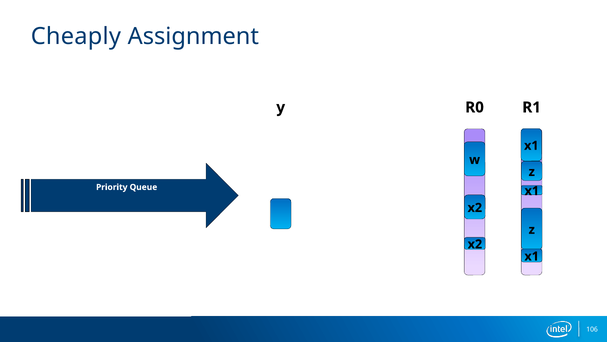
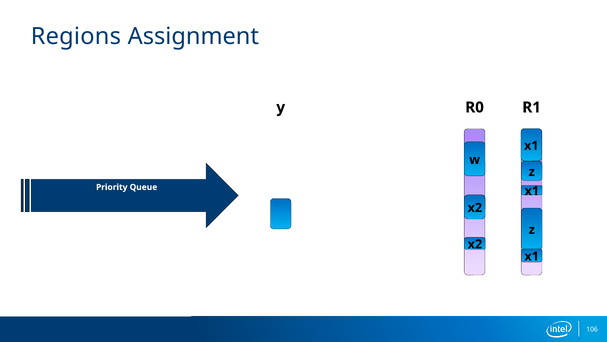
Cheaply: Cheaply -> Regions (76, 36)
